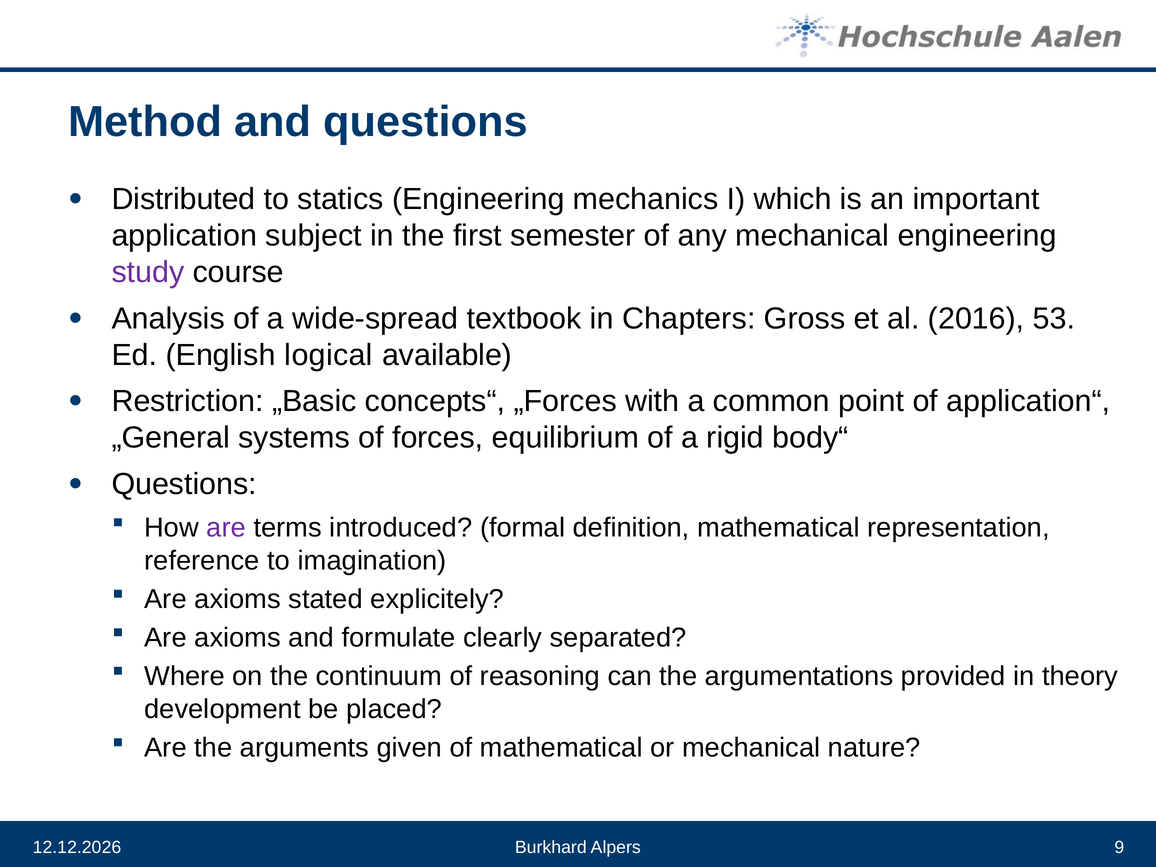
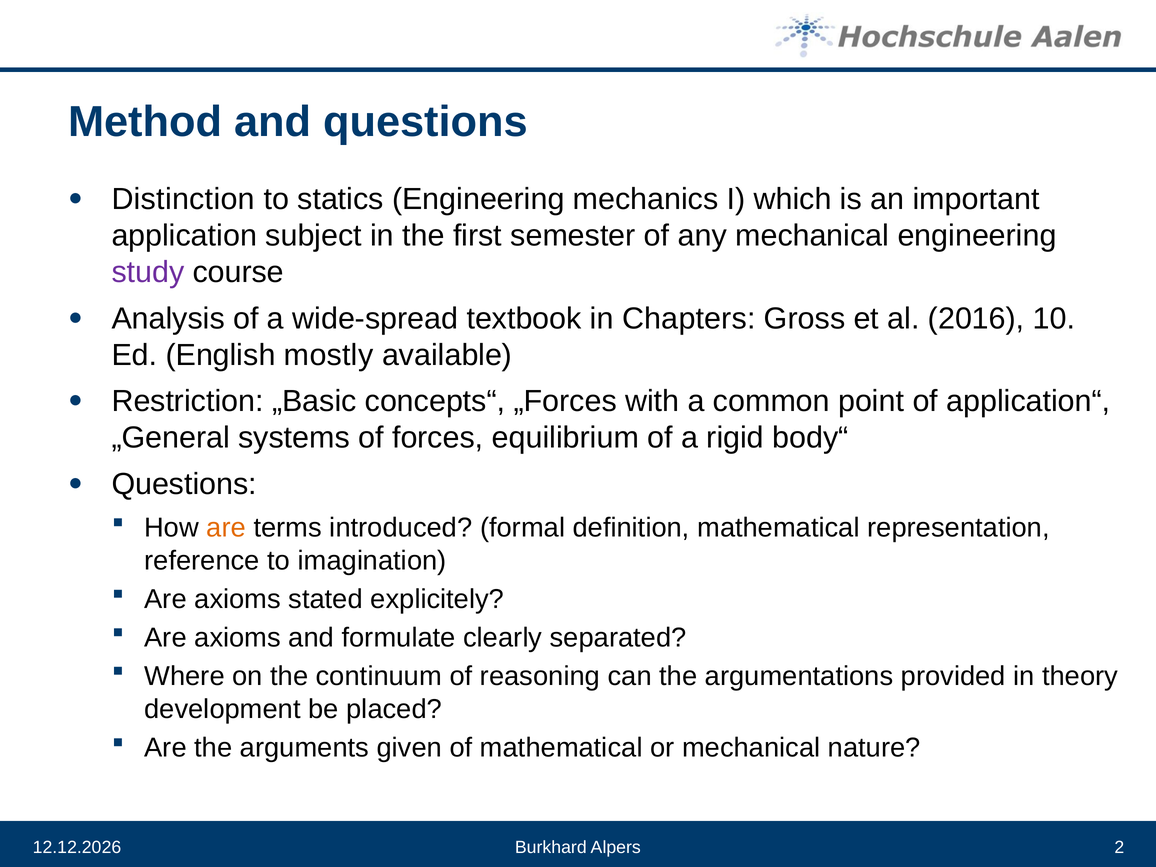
Distributed: Distributed -> Distinction (183, 199)
53: 53 -> 10 (1054, 318)
logical: logical -> mostly (329, 355)
are colour: purple -> orange (226, 528)
9: 9 -> 2 (1119, 847)
